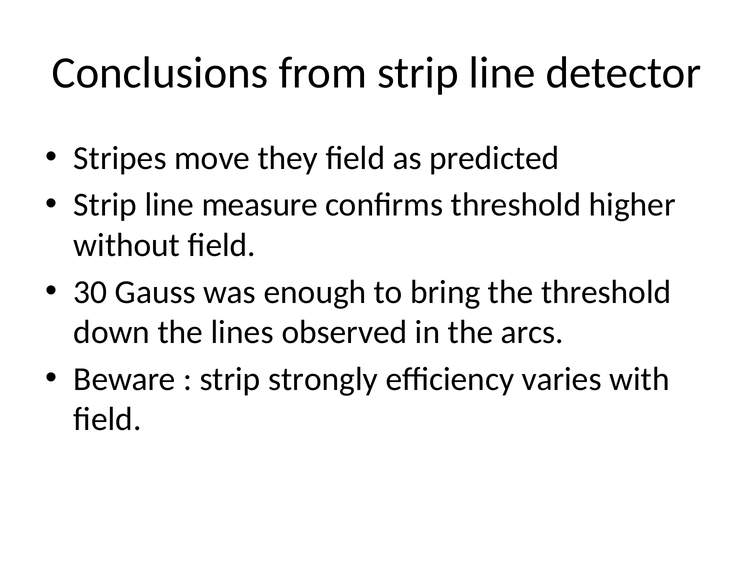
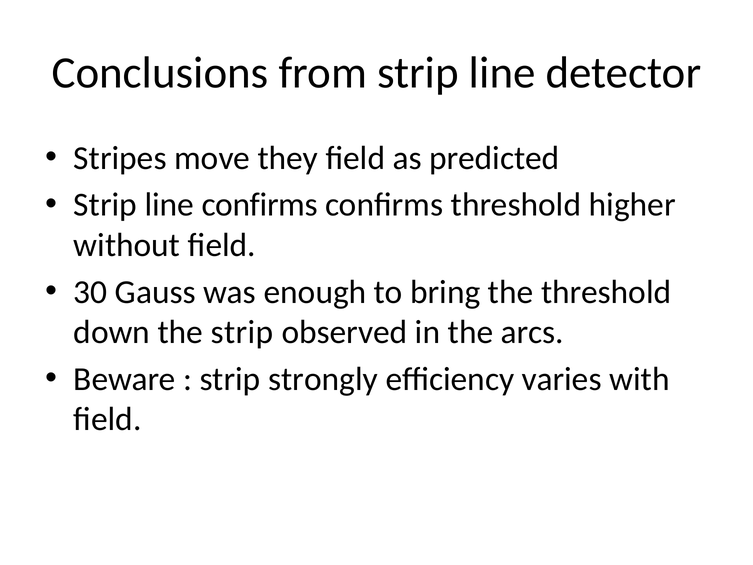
line measure: measure -> confirms (260, 205)
the lines: lines -> strip (242, 332)
